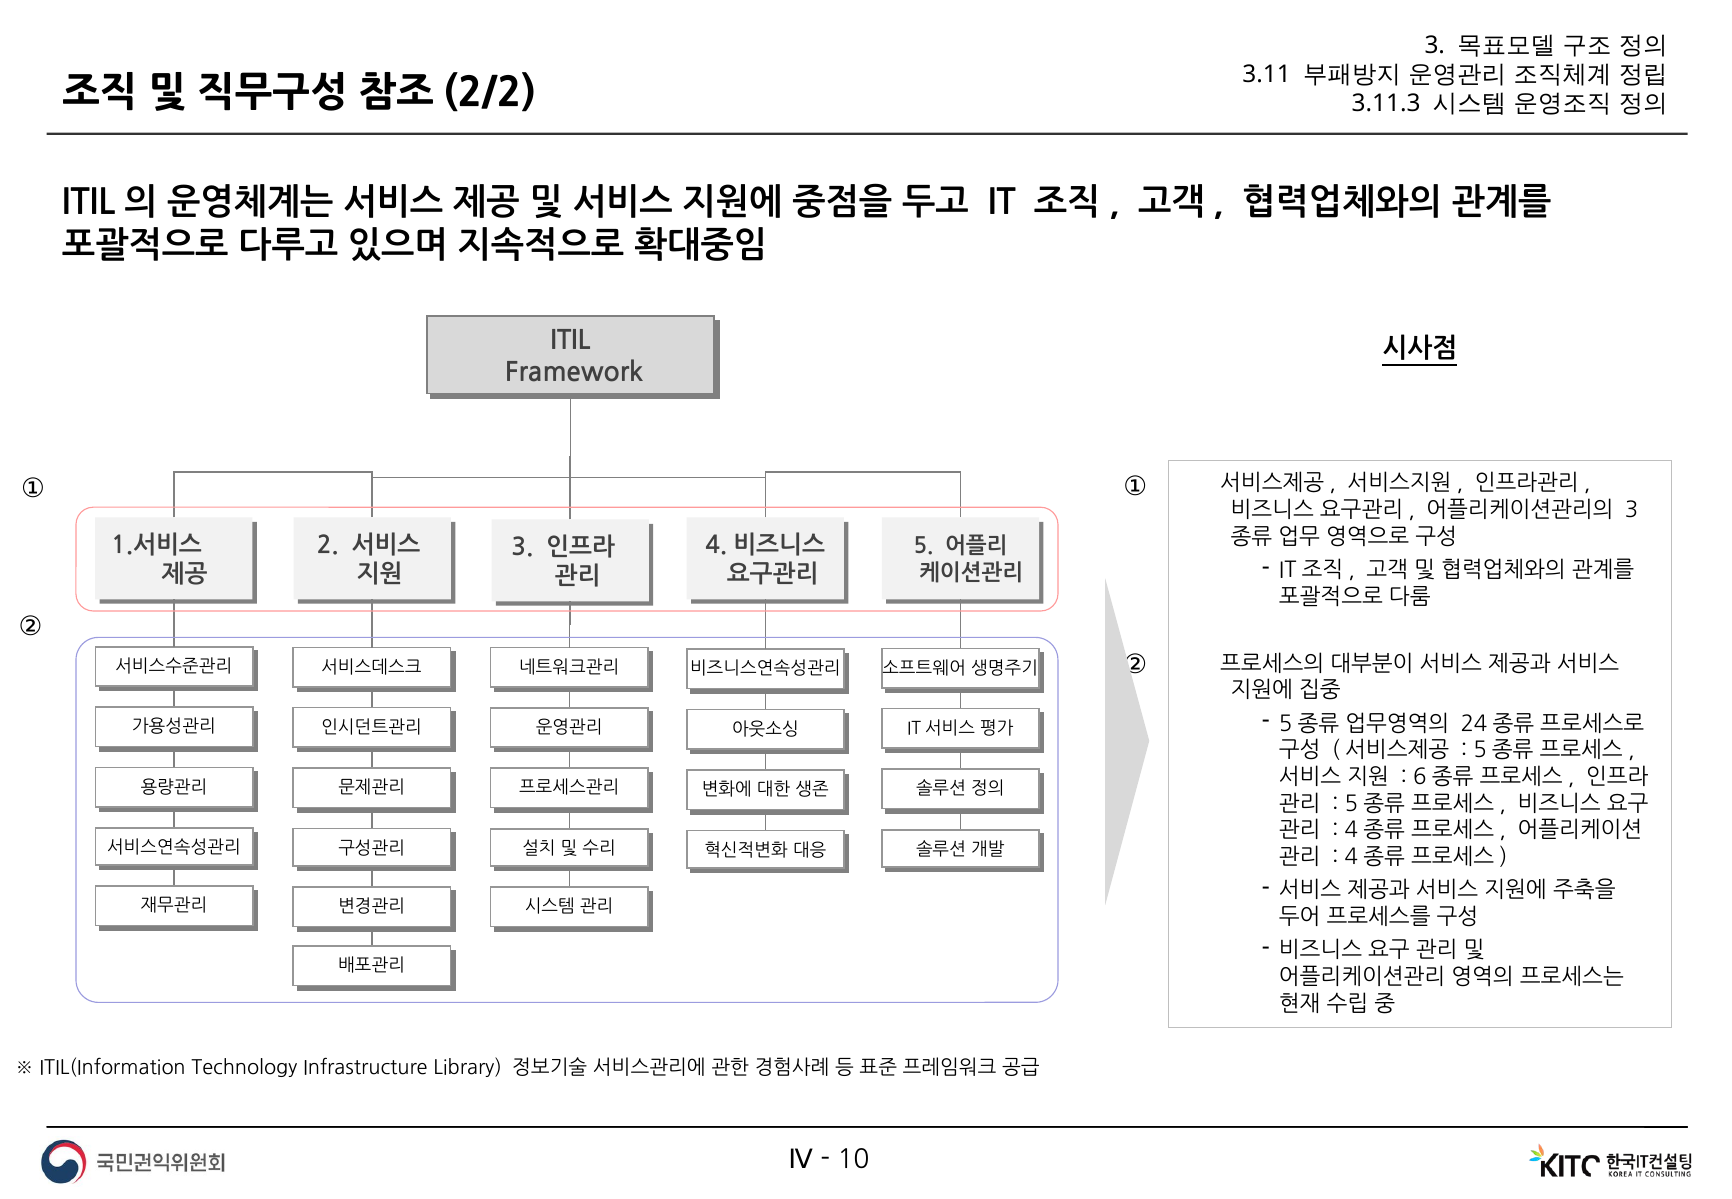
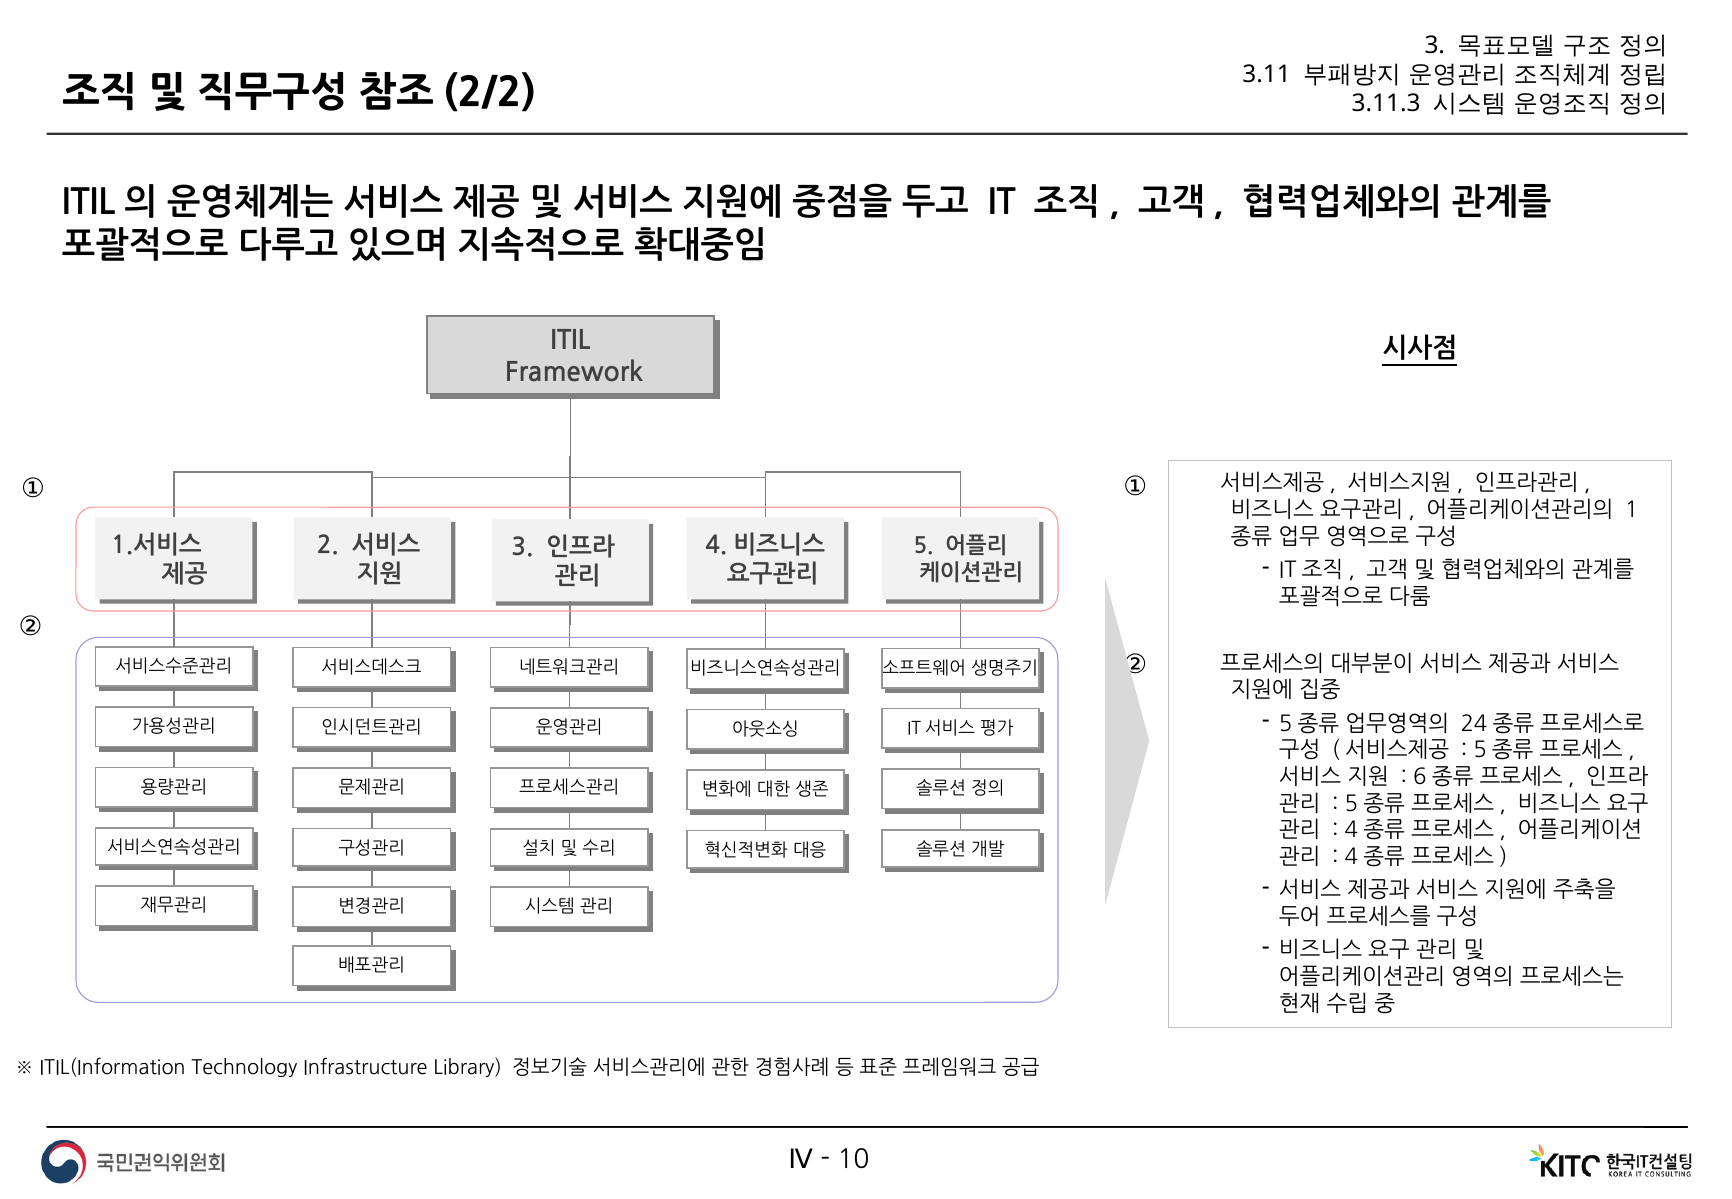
3: 3 -> 1 (1632, 510)
